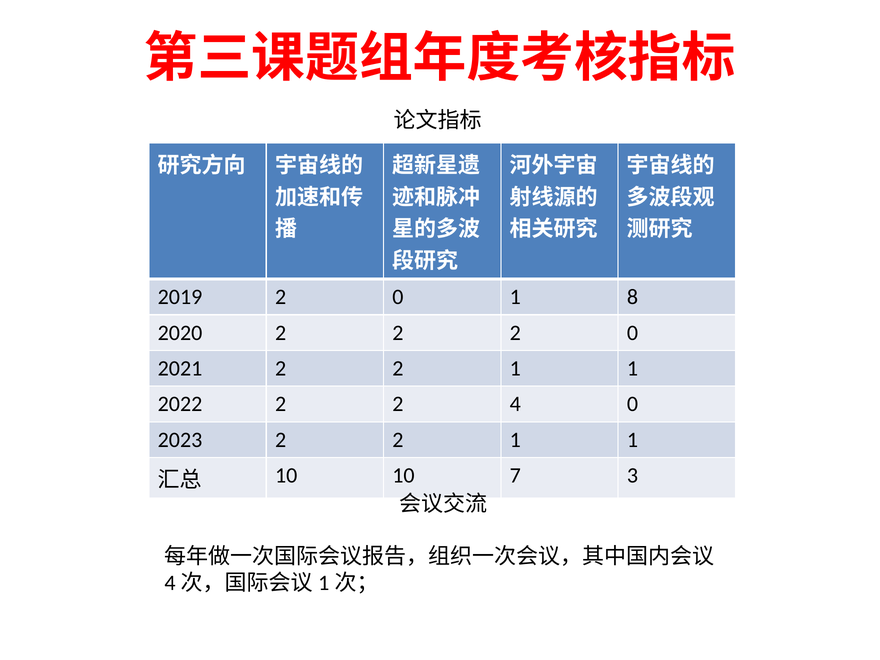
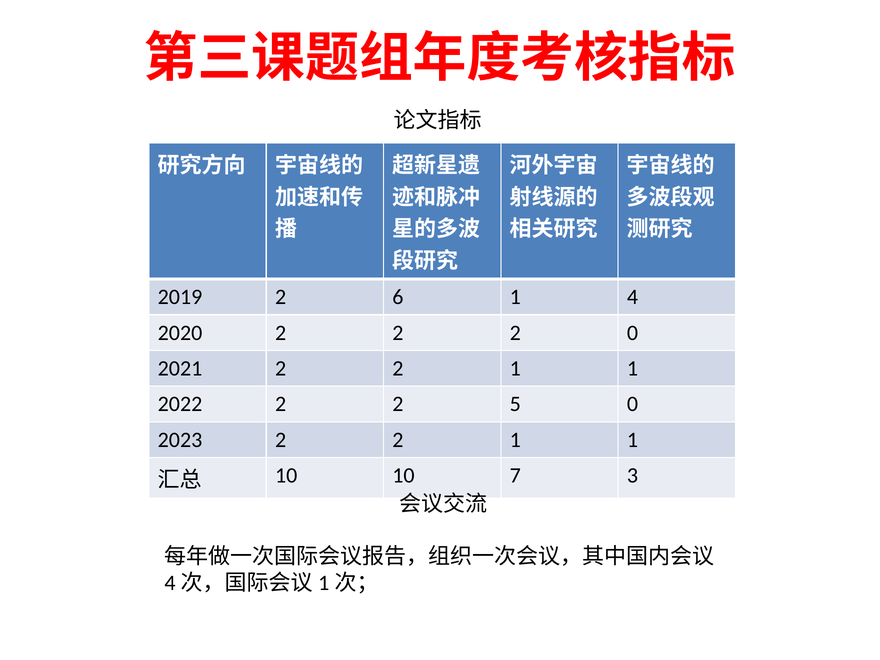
2019 2 0: 0 -> 6 (398, 297)
8: 8 -> 4 (633, 297)
4: 4 -> 5 (515, 404)
